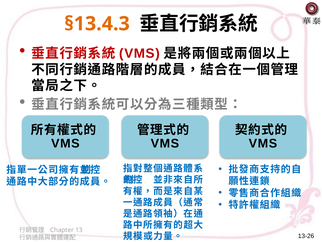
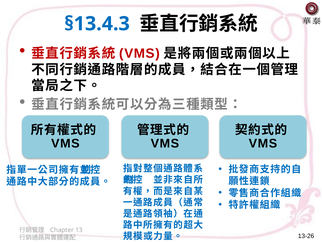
§13.4.3 colour: orange -> blue (97, 24)
